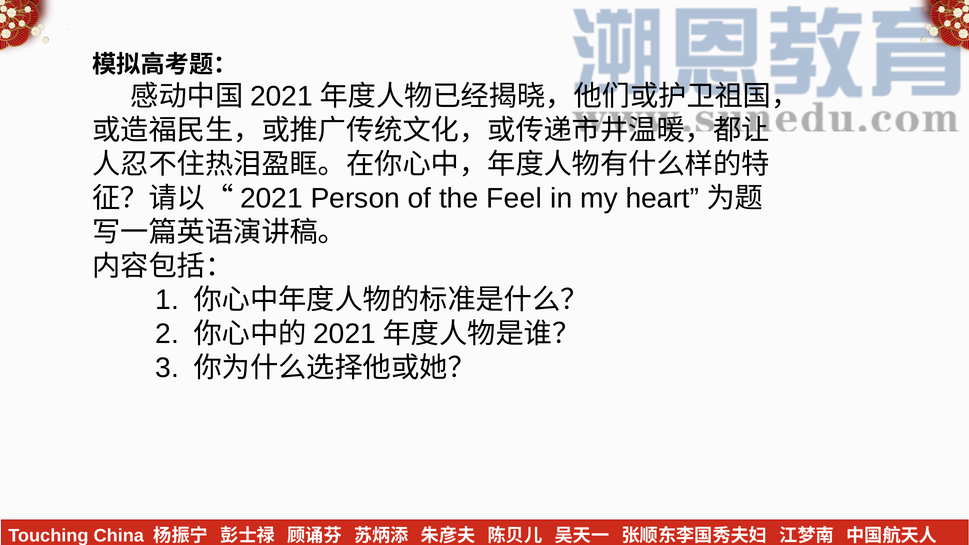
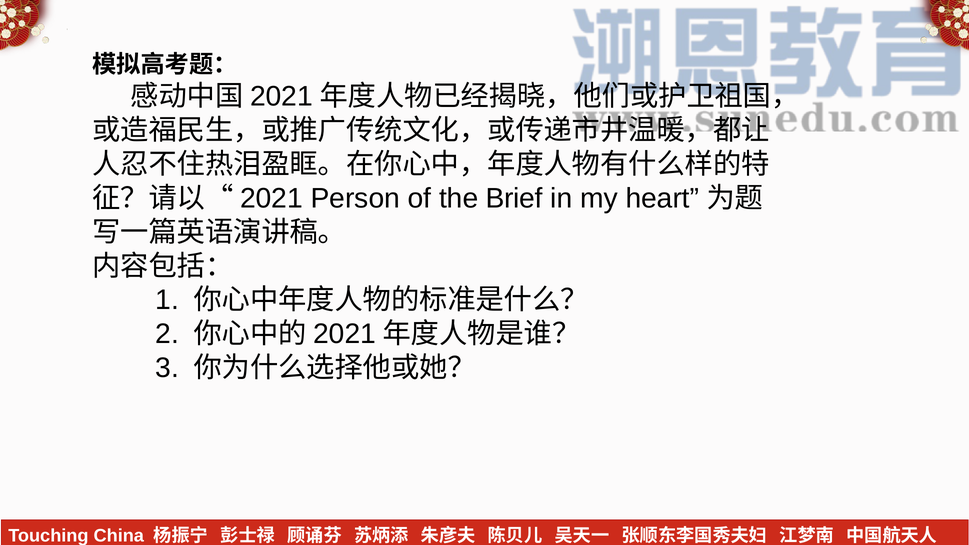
Feel: Feel -> Brief (514, 198)
